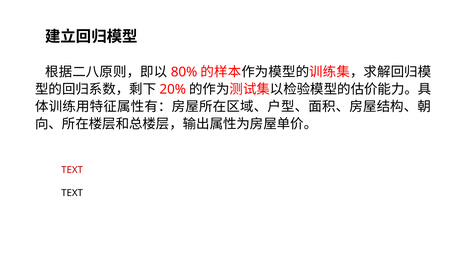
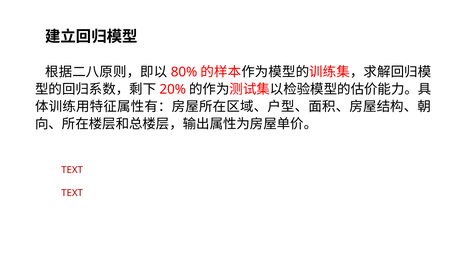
TEXT colour: black -> red (72, 193)
